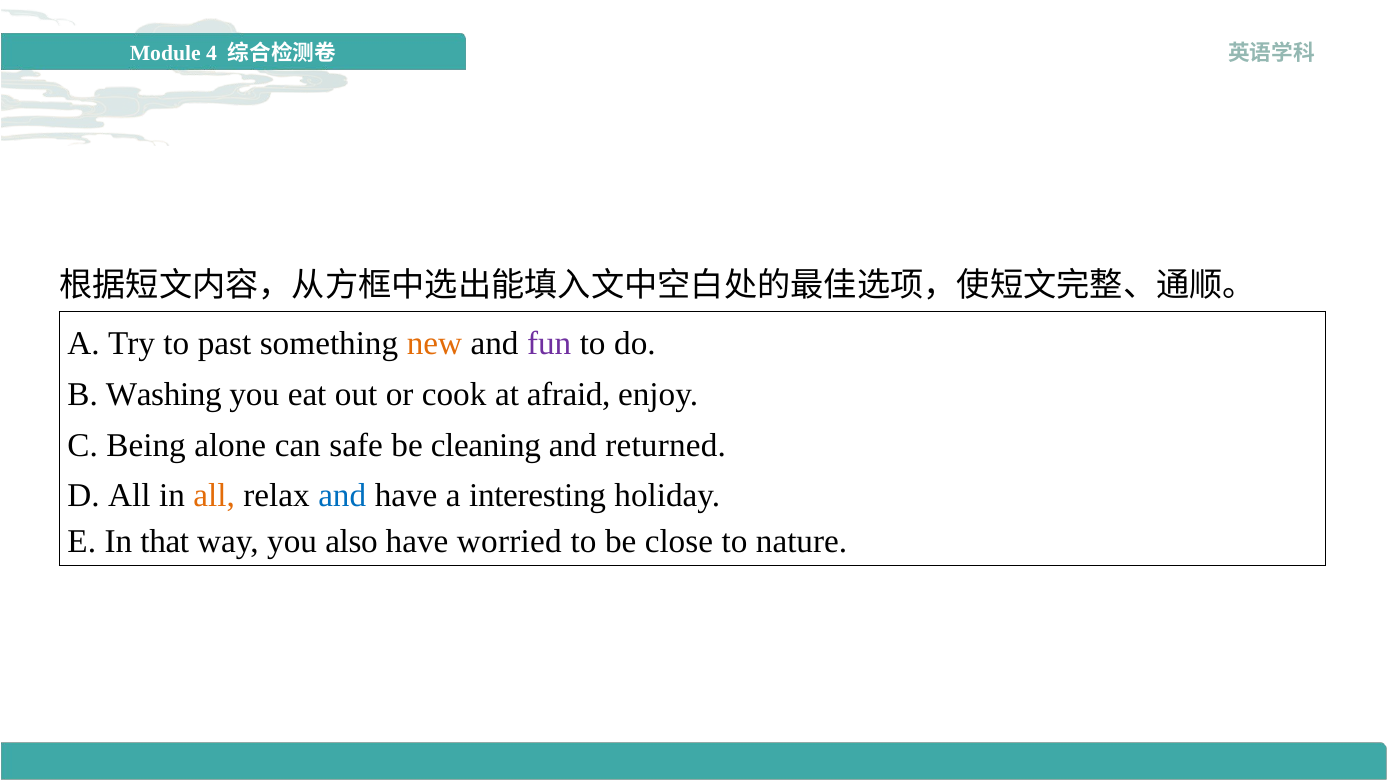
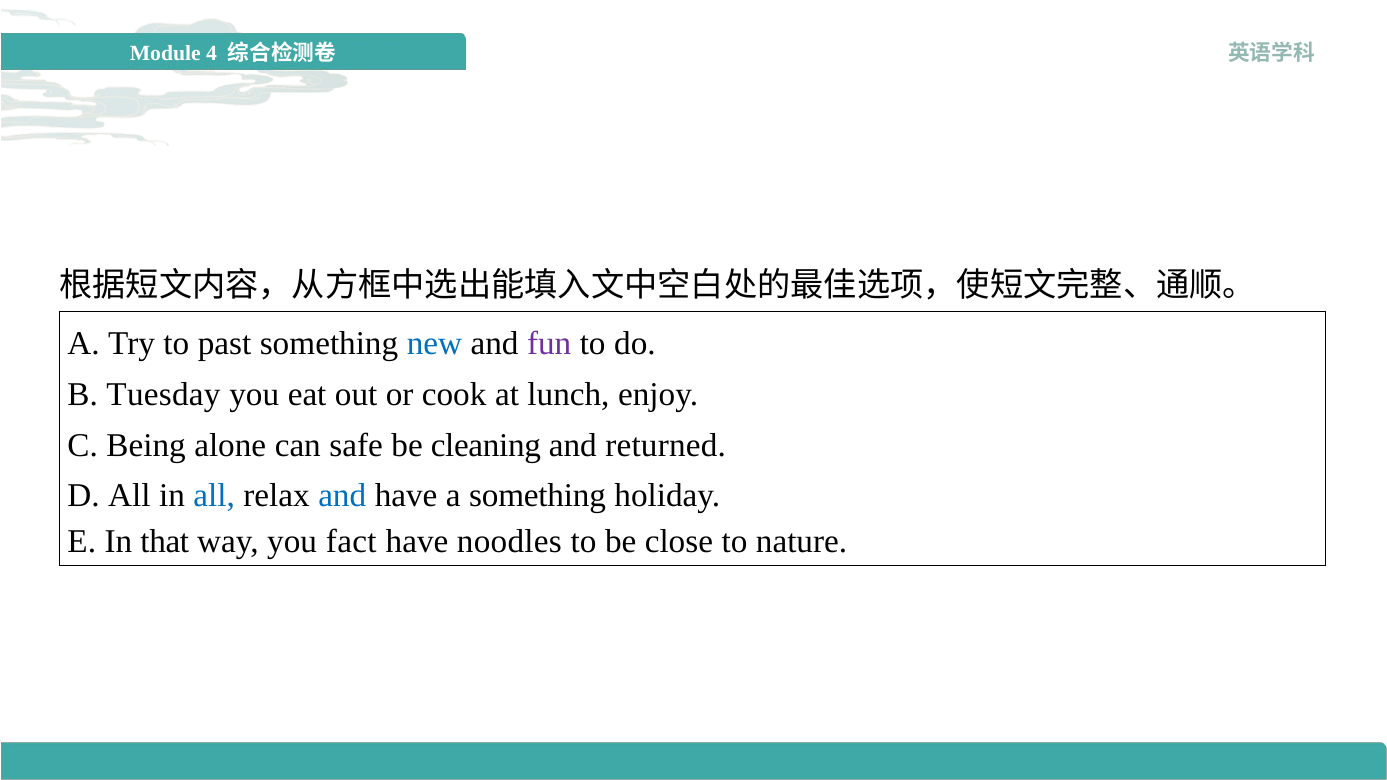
new colour: orange -> blue (434, 344)
Washing: Washing -> Tuesday (164, 395)
afraid: afraid -> lunch (568, 395)
all colour: orange -> blue (214, 496)
a interesting: interesting -> something (538, 496)
also: also -> fact (351, 542)
worried: worried -> noodles (509, 542)
